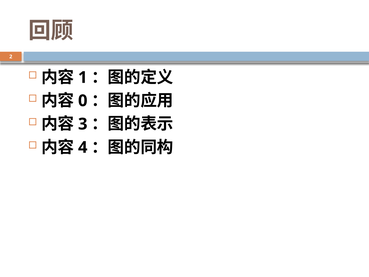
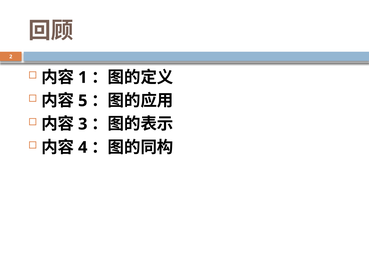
0: 0 -> 5 (83, 101)
